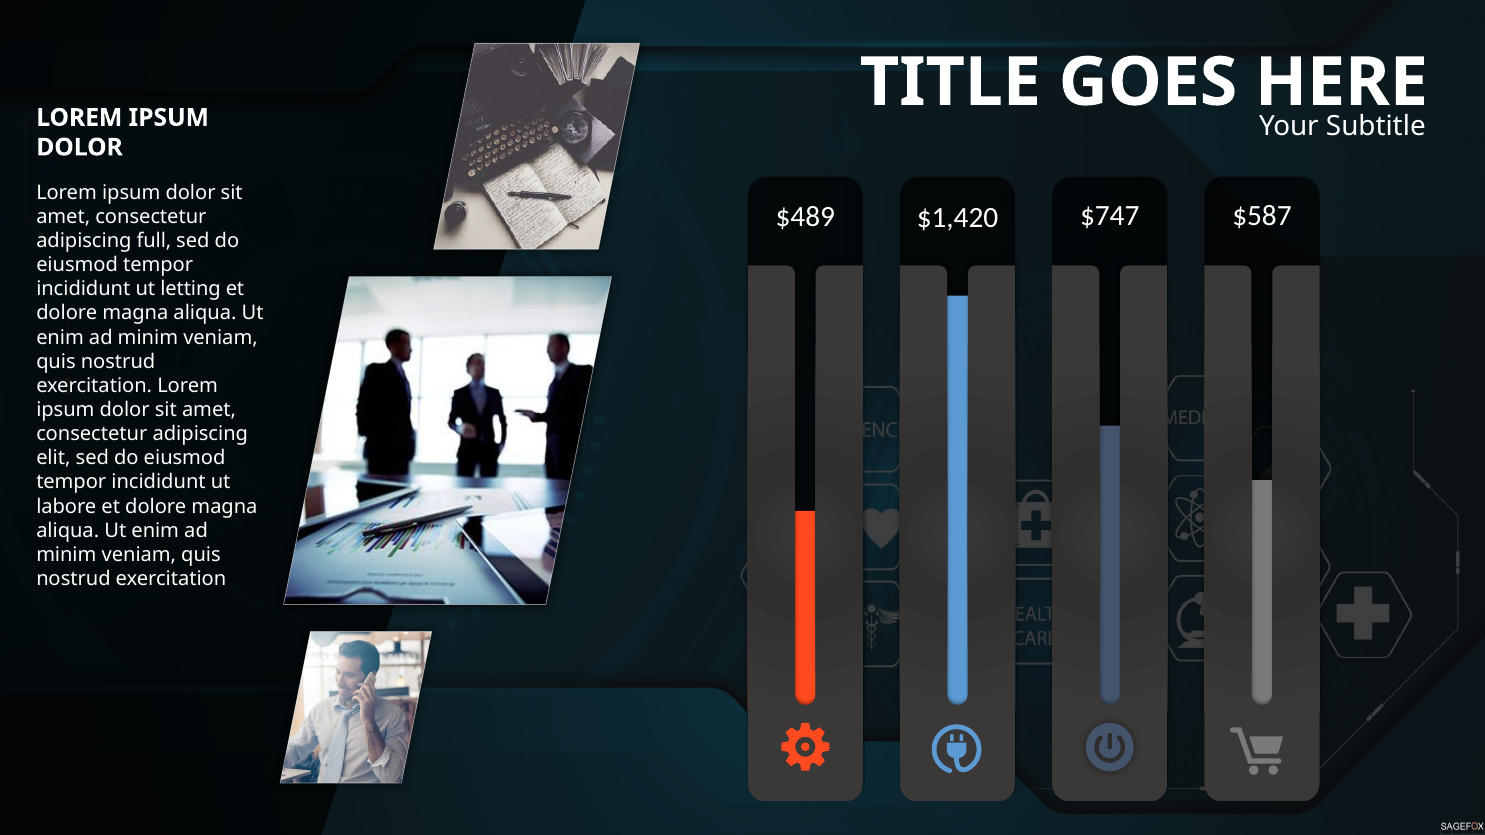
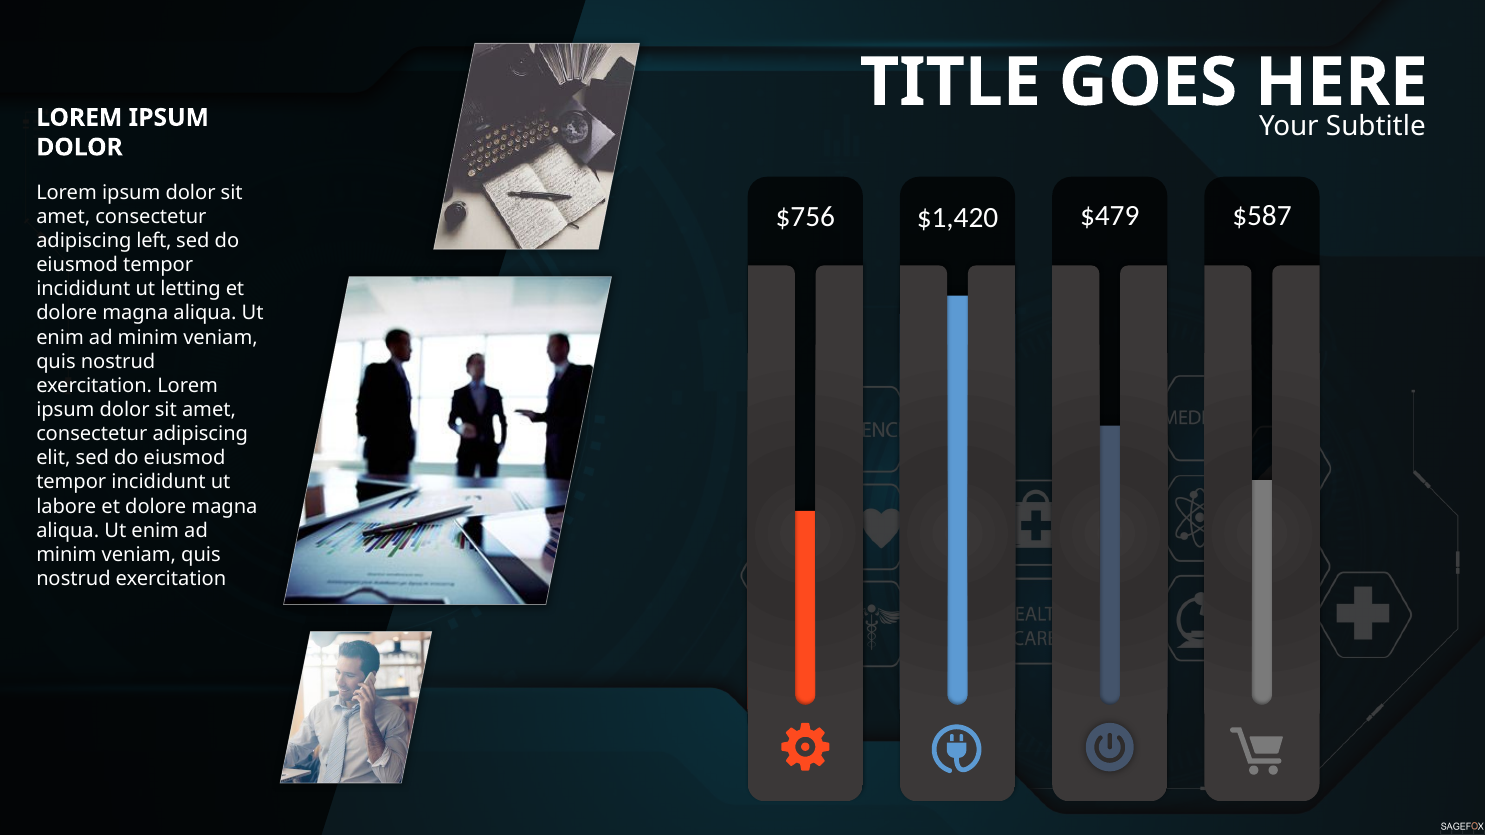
$489: $489 -> $756 (805, 217)
$747: $747 -> $479 (1110, 216)
full: full -> left (154, 241)
